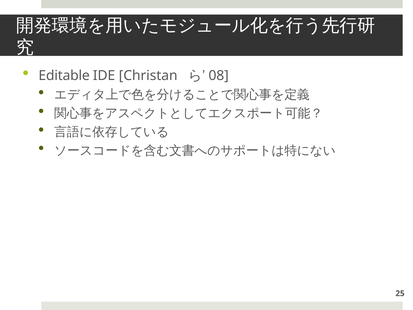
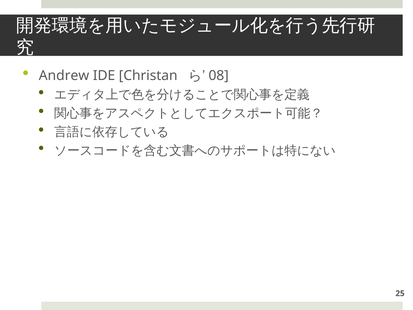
Editable: Editable -> Andrew (64, 75)
